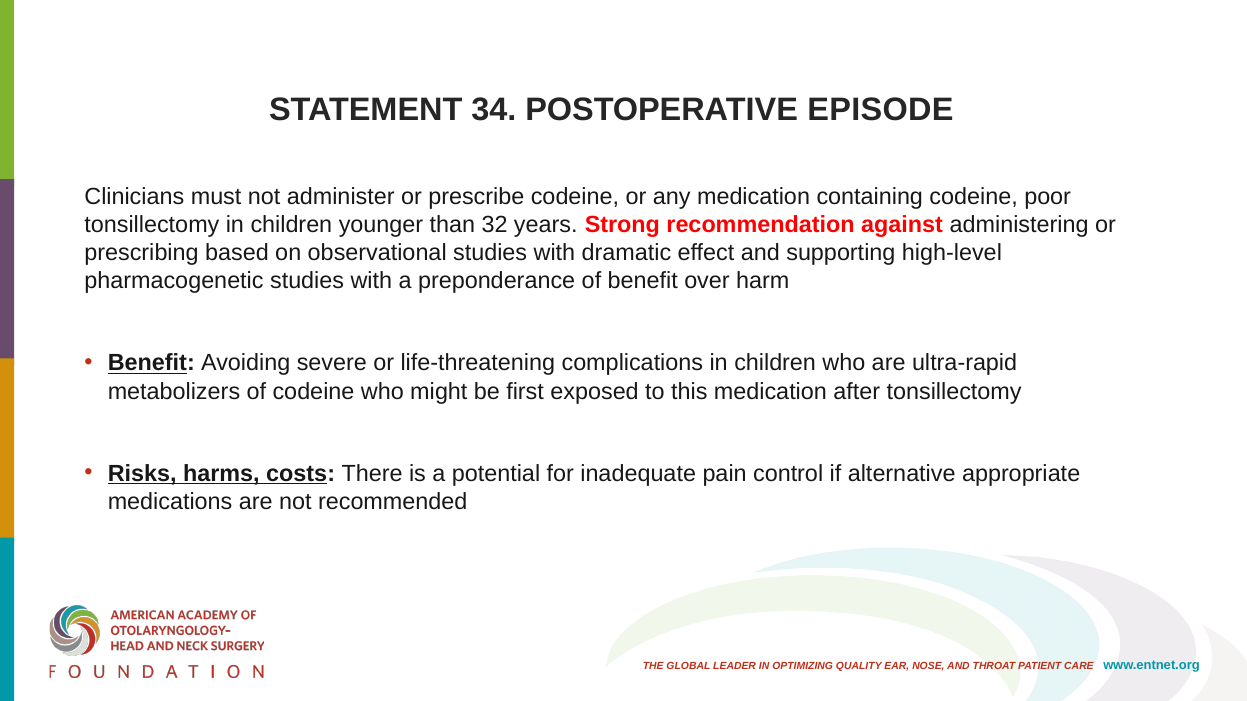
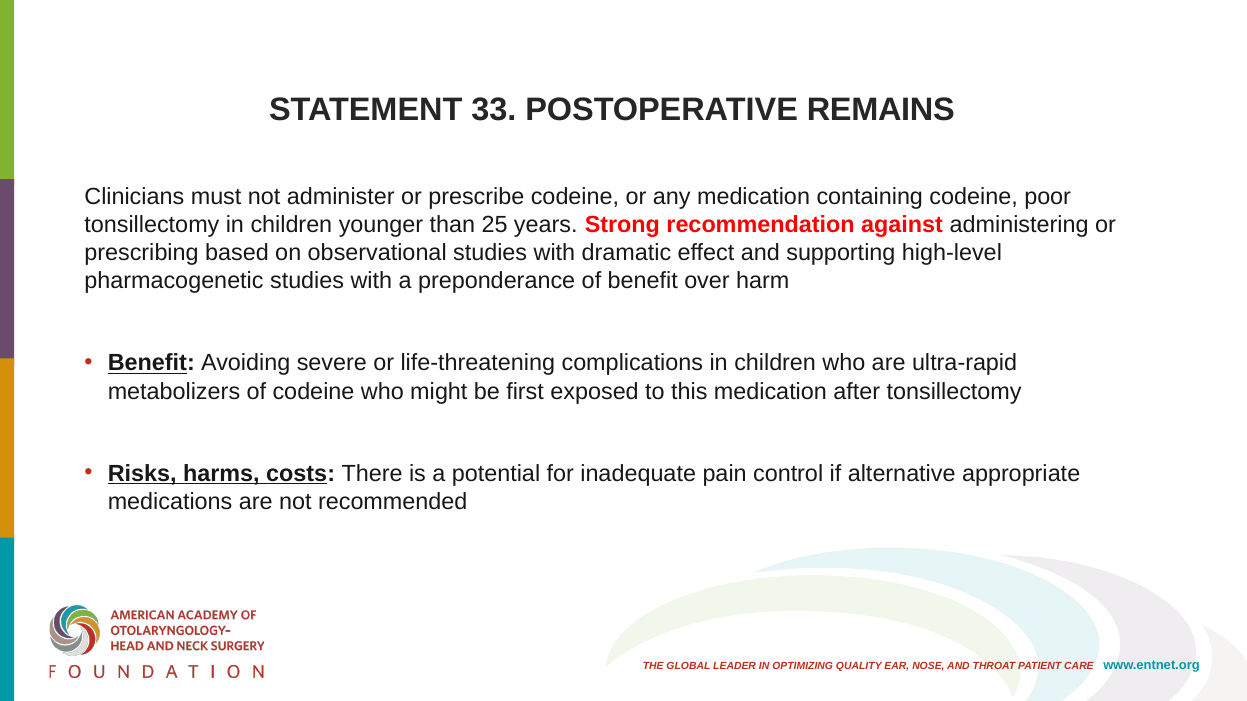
34: 34 -> 33 (494, 110)
EPISODE: EPISODE -> REMAINS (881, 110)
32: 32 -> 25 (495, 225)
